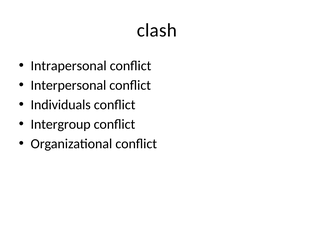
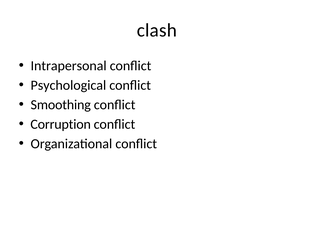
Interpersonal: Interpersonal -> Psychological (68, 85)
Individuals: Individuals -> Smoothing (61, 105)
Intergroup: Intergroup -> Corruption (61, 125)
